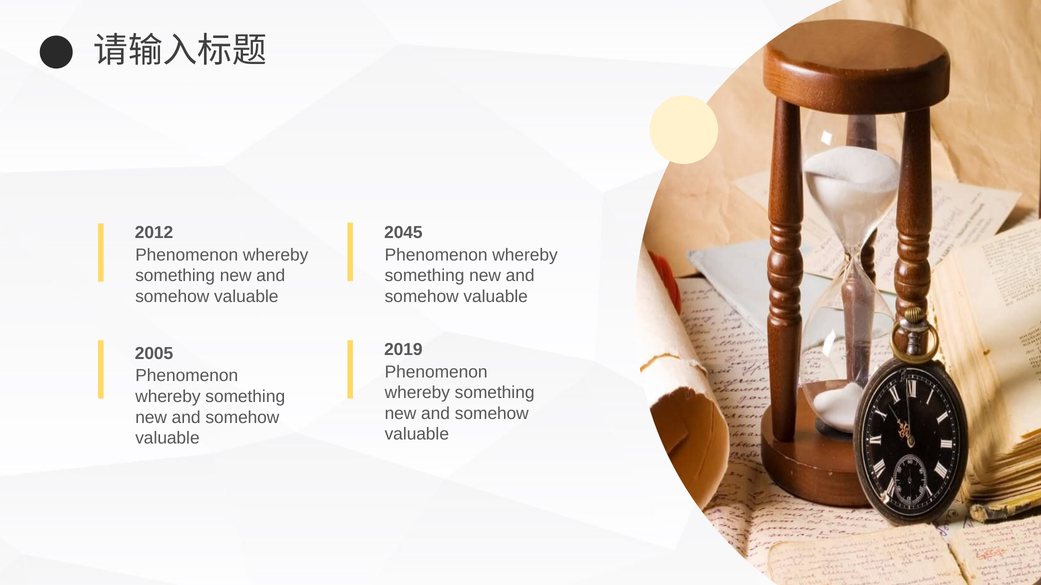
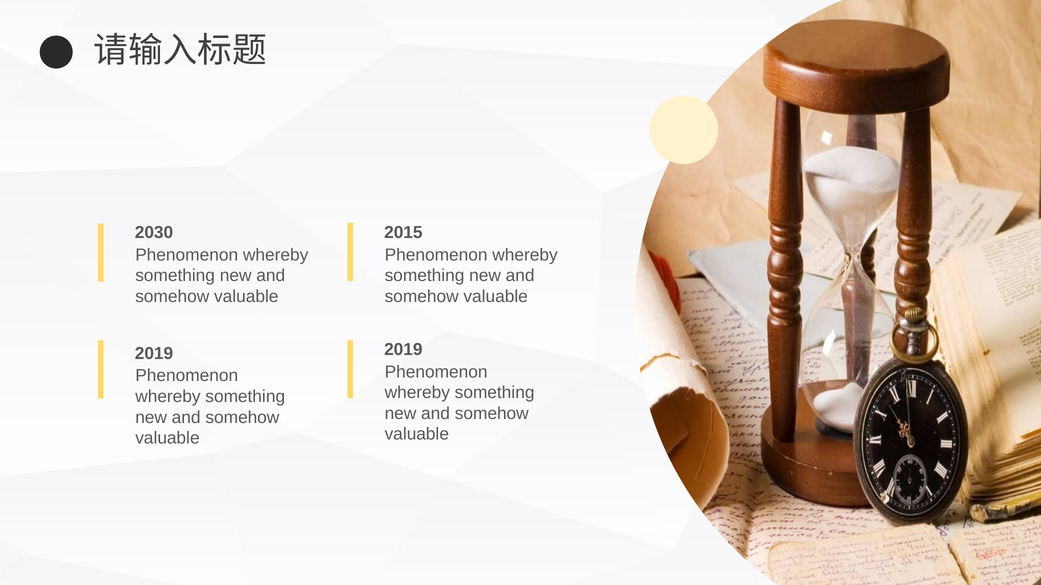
2012: 2012 -> 2030 (154, 233)
2045: 2045 -> 2015 (403, 233)
2005: 2005 -> 2019 (154, 354)
